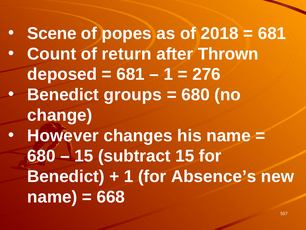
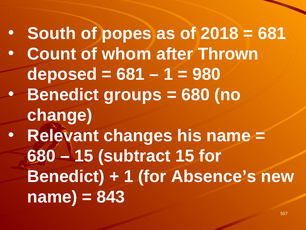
Scene: Scene -> South (52, 33)
return: return -> whom (127, 54)
276: 276 -> 980 (206, 74)
However: However -> Relevant (63, 135)
668: 668 -> 843 (111, 197)
